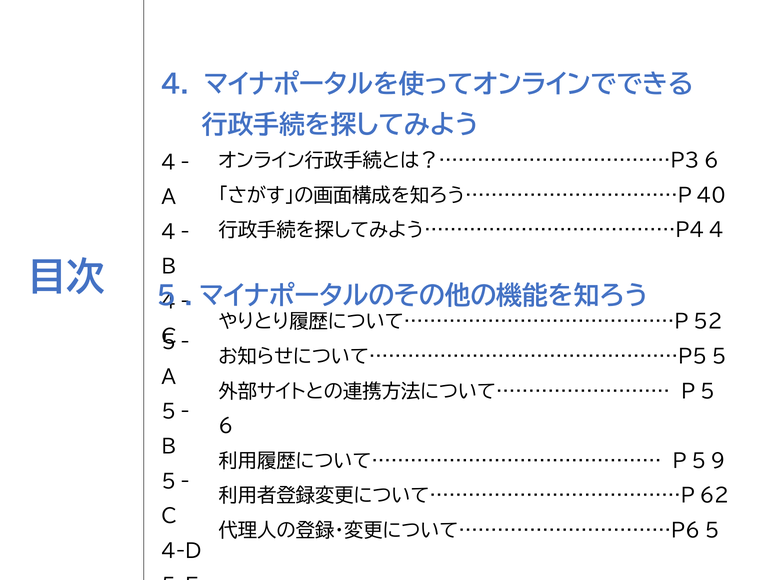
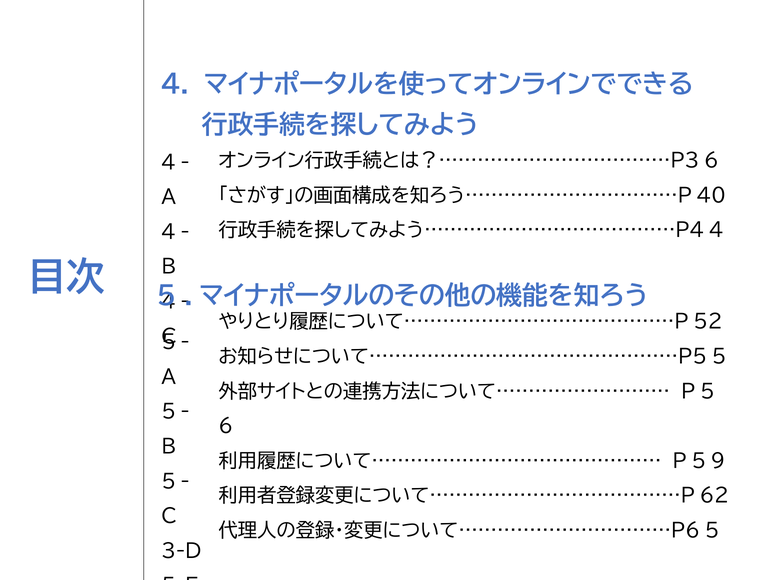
4-D: 4-D -> 3-D (181, 551)
